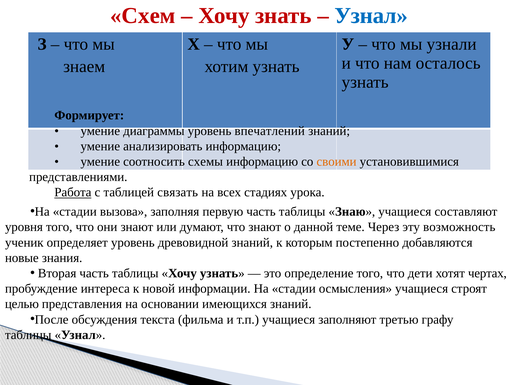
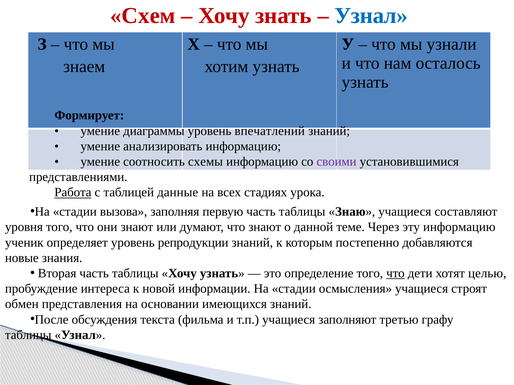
своими colour: orange -> purple (337, 162)
связать: связать -> данные (178, 193)
эту возможность: возможность -> информацию (459, 227)
древовидной: древовидной -> репродукции (193, 243)
что underline: none -> present (395, 274)
чертах: чертах -> целью (487, 274)
целью: целью -> обмен (22, 304)
